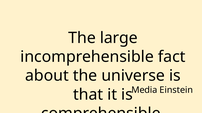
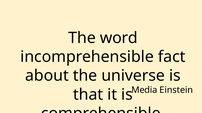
large: large -> word (119, 38)
